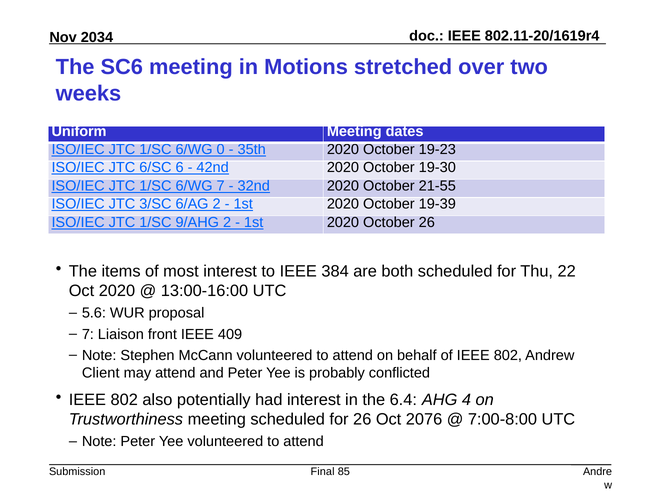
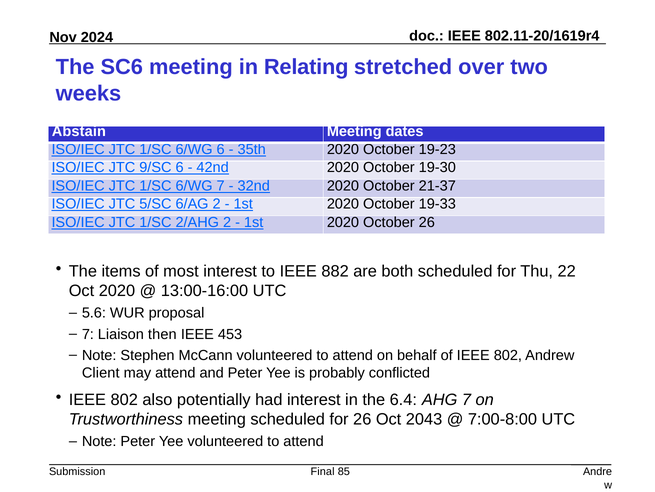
2034: 2034 -> 2024 (97, 37)
Motions: Motions -> Relating (306, 67)
Uniform: Uniform -> Abstain (79, 131)
6/WG 0: 0 -> 6 (221, 149)
6/SC: 6/SC -> 9/SC (155, 167)
21-55: 21-55 -> 21-37 (437, 186)
3/SC: 3/SC -> 5/SC (155, 204)
19-39: 19-39 -> 19-33 (437, 204)
9/AHG: 9/AHG -> 2/AHG (197, 222)
384: 384 -> 882 (335, 271)
front: front -> then (162, 334)
409: 409 -> 453 (230, 334)
AHG 4: 4 -> 7 (466, 399)
2076: 2076 -> 2043 (424, 419)
